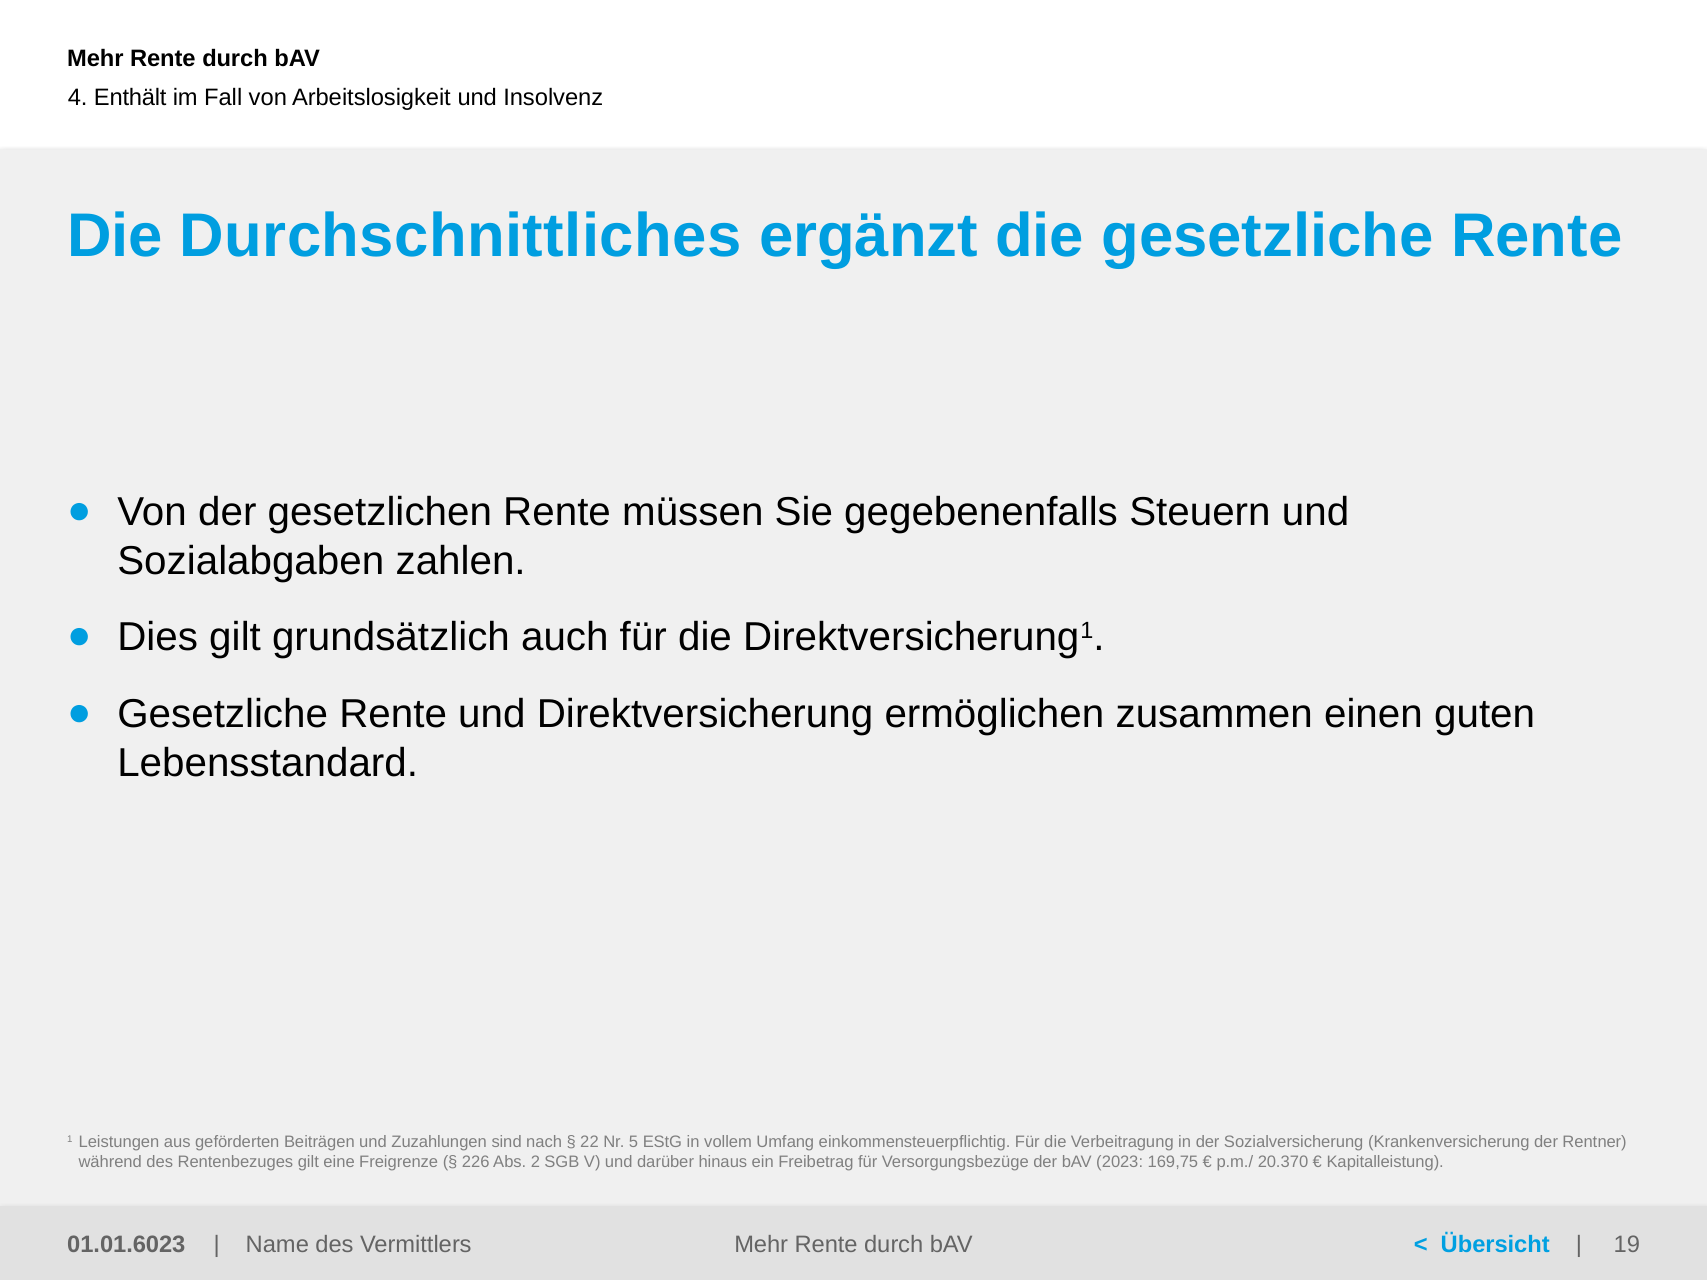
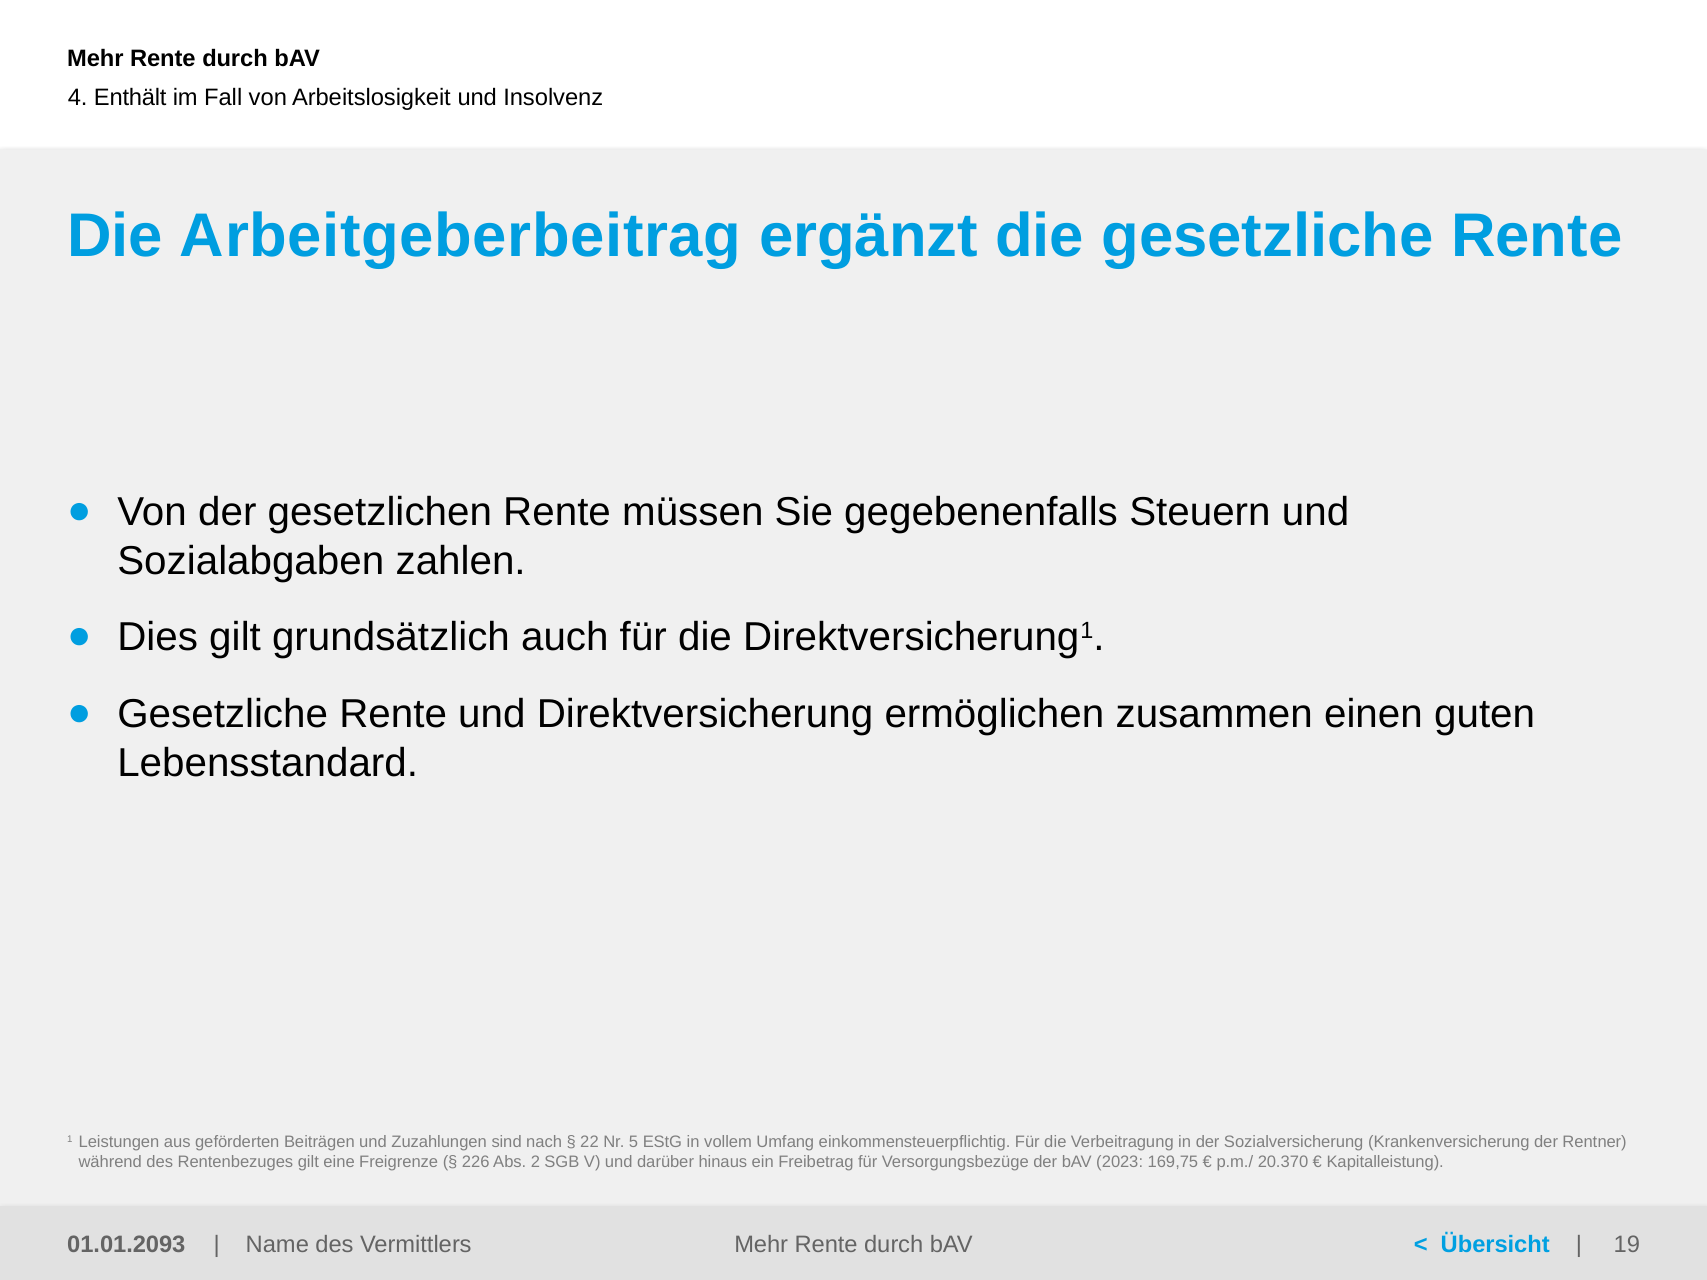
Durchschnittliches: Durchschnittliches -> Arbeitgeberbeitrag (461, 236)
01.01.6023: 01.01.6023 -> 01.01.2093 (126, 1245)
